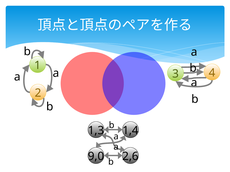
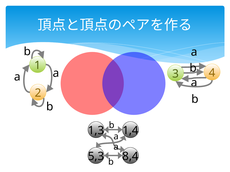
9,0: 9,0 -> 5,3 (96, 157)
2,6: 2,6 -> 8,4 (130, 157)
